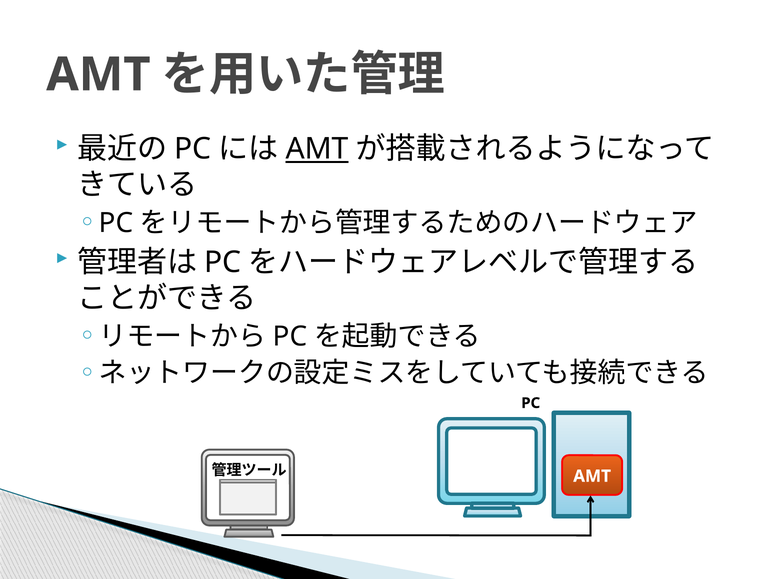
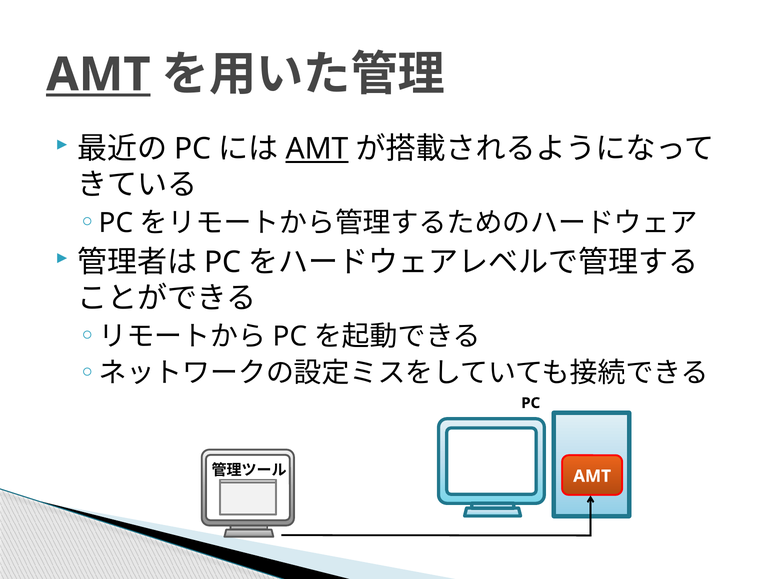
AMT underline: none -> present (98, 75)
